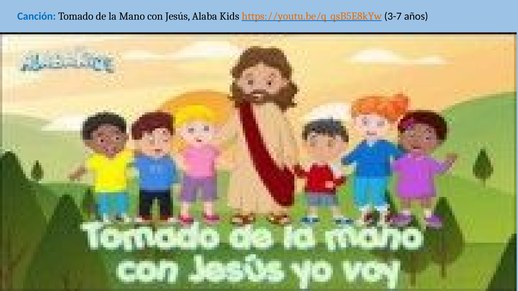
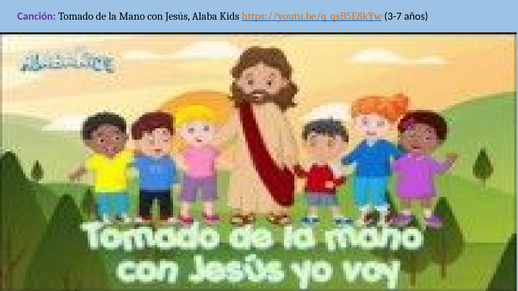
Canción colour: blue -> purple (37, 16)
